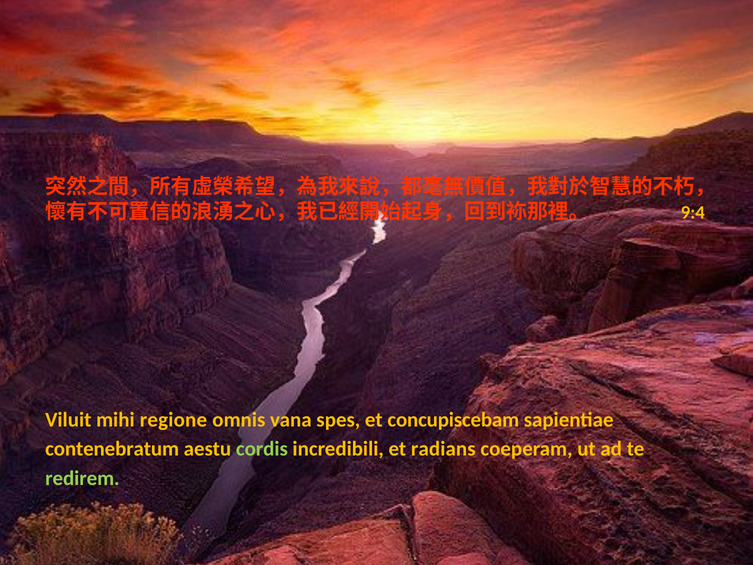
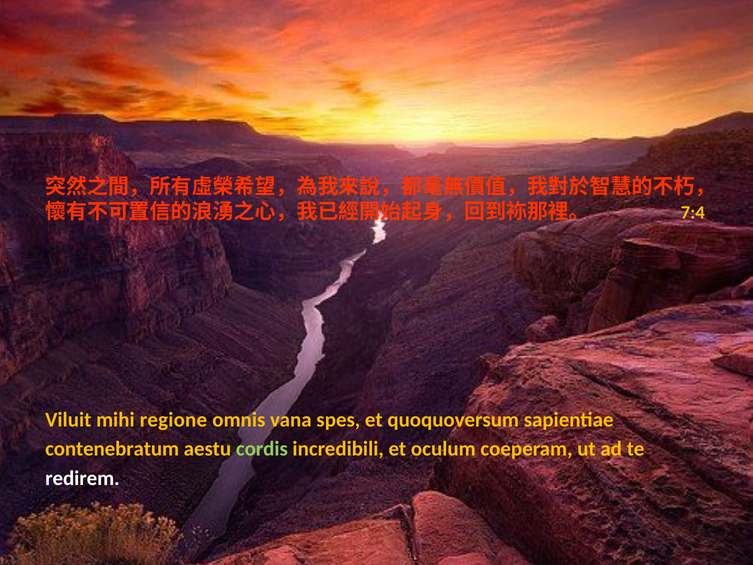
9:4: 9:4 -> 7:4 (693, 212)
concupiscebam: concupiscebam -> quoquoversum (453, 419)
radians: radians -> oculum (443, 449)
redirem colour: light green -> white (82, 478)
